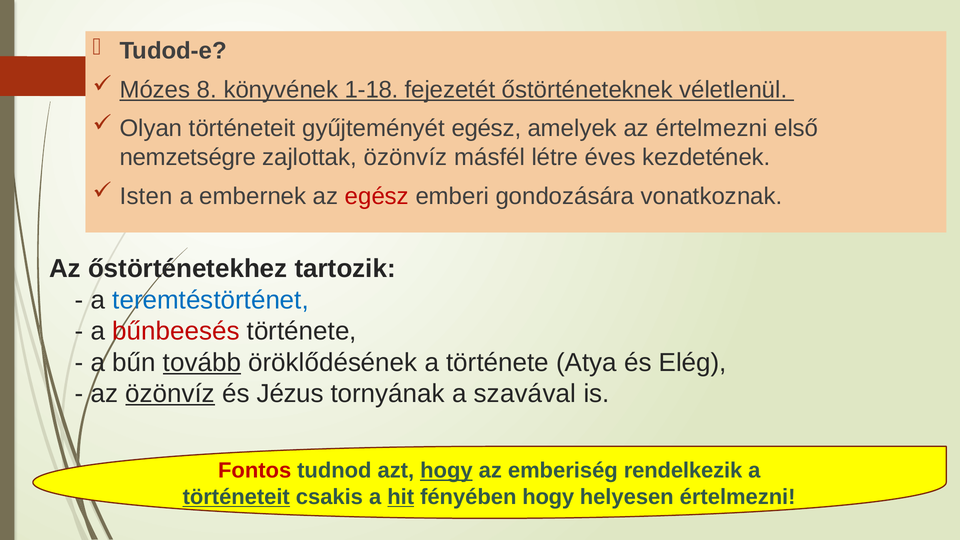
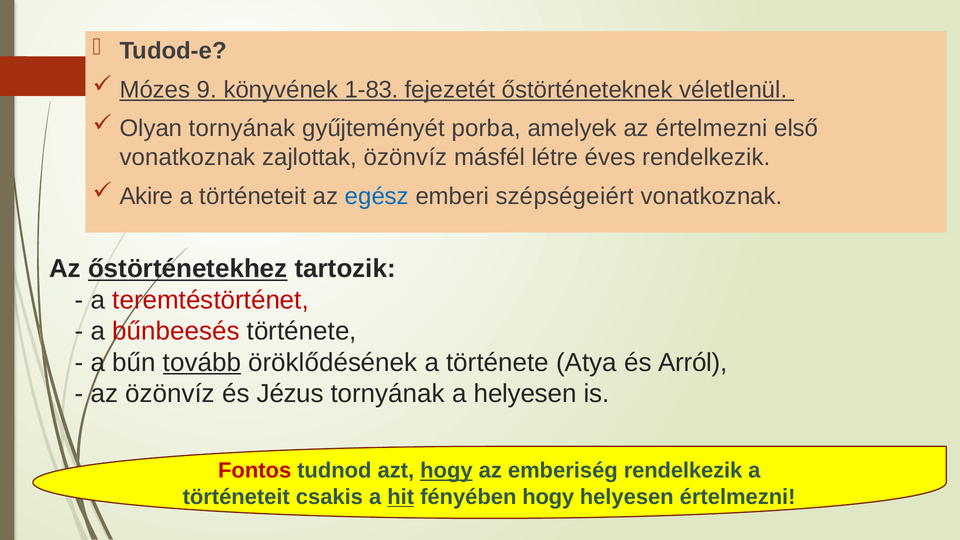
8: 8 -> 9 (207, 90)
1-18: 1-18 -> 1-83 (372, 90)
Olyan történeteit: történeteit -> tornyának (242, 129)
gyűjteményét egész: egész -> porba (486, 129)
nemzetségre: nemzetségre -> vonatkoznak (188, 157)
éves kezdetének: kezdetének -> rendelkezik (706, 157)
Isten: Isten -> Akire (146, 196)
embernek: embernek -> történeteit (253, 196)
egész colour: red -> blue (377, 196)
gondozására: gondozására -> szépségeiért (565, 196)
őstörténetekhez underline: none -> present (188, 269)
teremtéstörténet colour: blue -> red (211, 300)
Elég: Elég -> Arról (693, 362)
özönvíz underline: present -> none (170, 394)
a szavával: szavával -> helyesen (525, 394)
történeteit underline: present -> none (236, 497)
